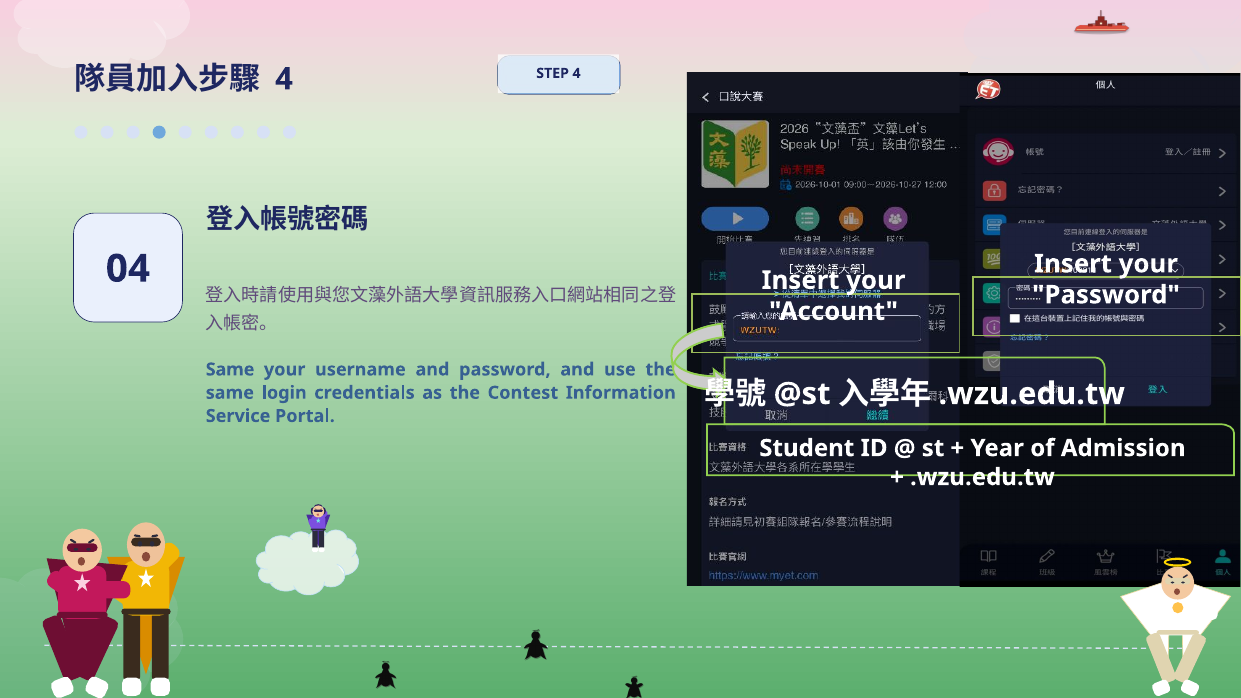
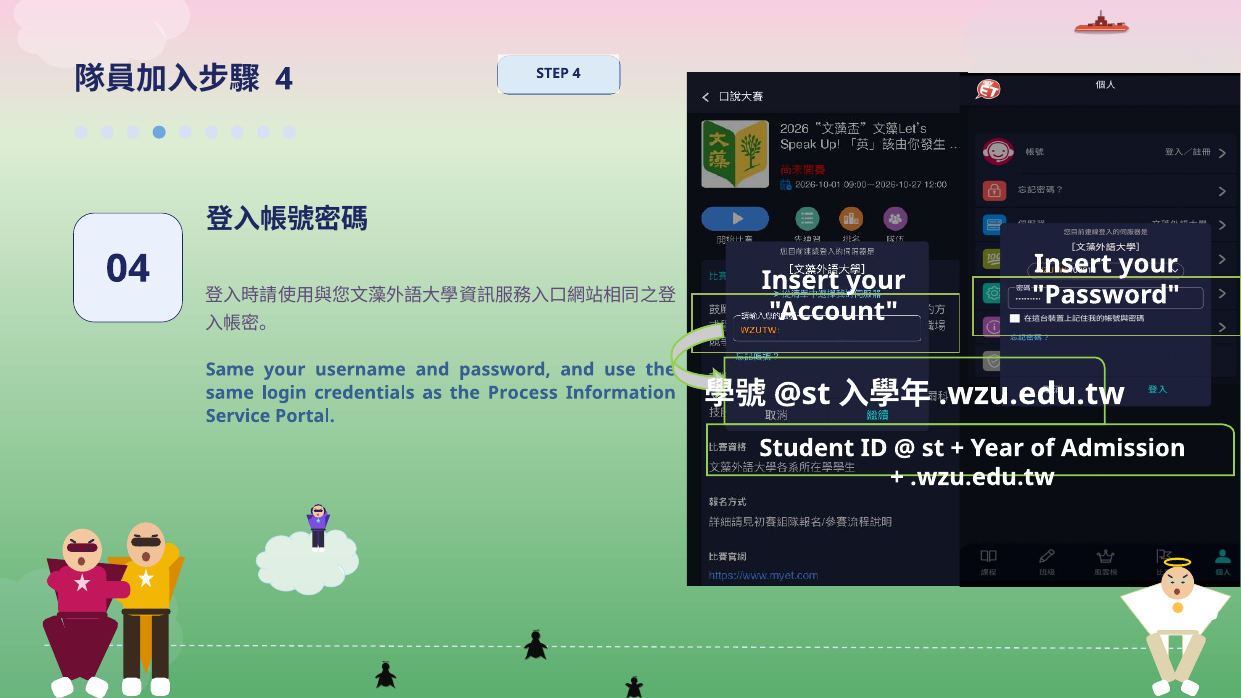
Contest: Contest -> Process (523, 393)
